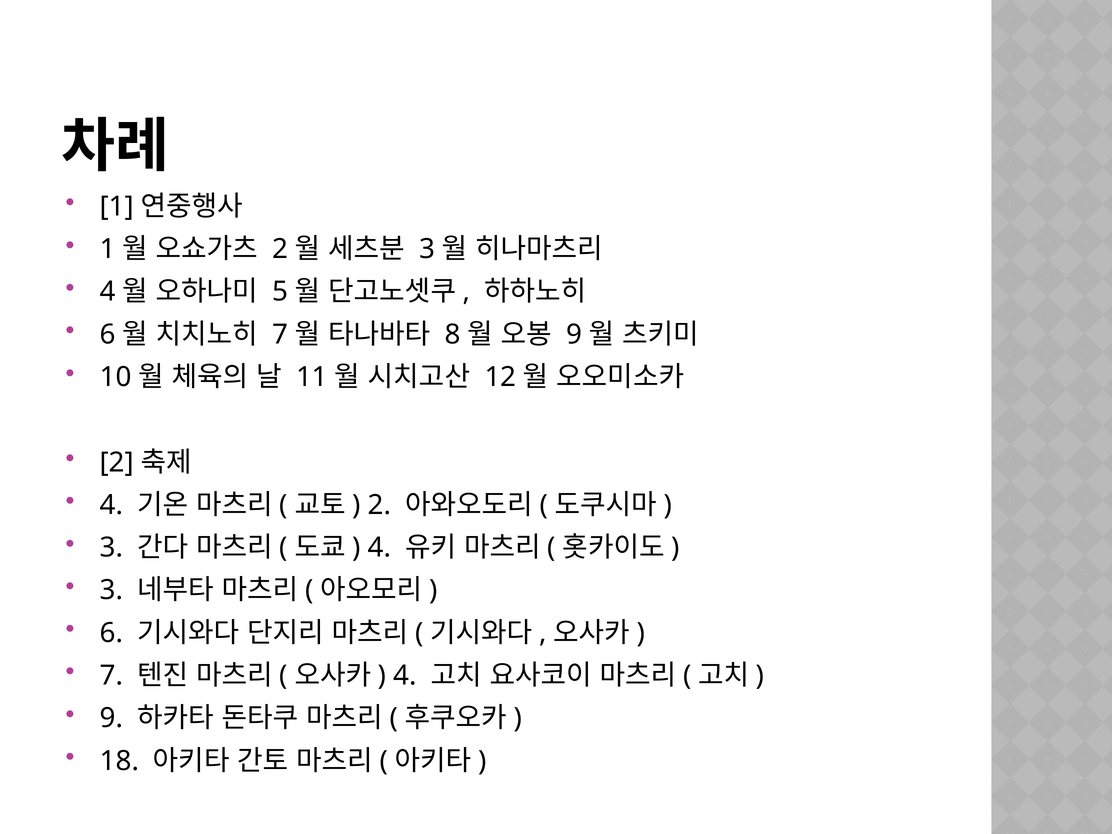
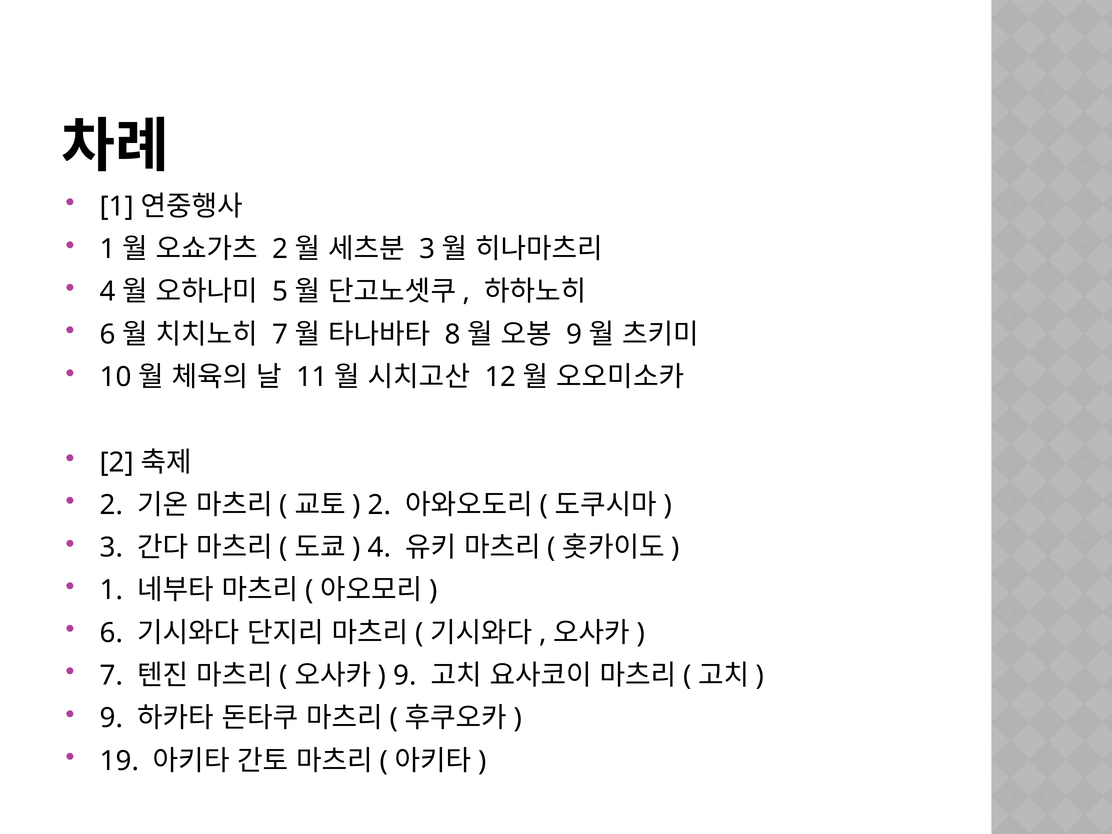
4: 4 -> 2 (112, 505)
3: 3 -> 1 (112, 590)
4: 4 -> 9 (405, 676)
18: 18 -> 19 (119, 761)
